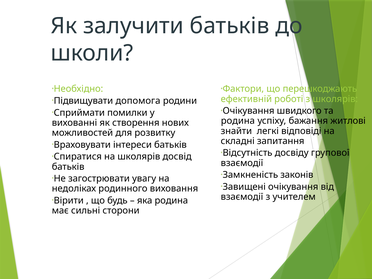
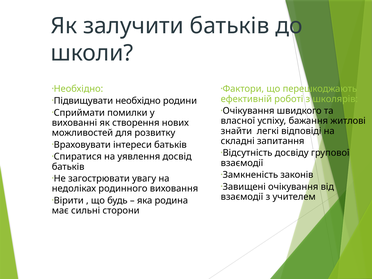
Підвищувати допомога: допомога -> необхідно (138, 101)
родина: родина -> власної (238, 121)
на школярів: школярів -> уявлення (139, 157)
